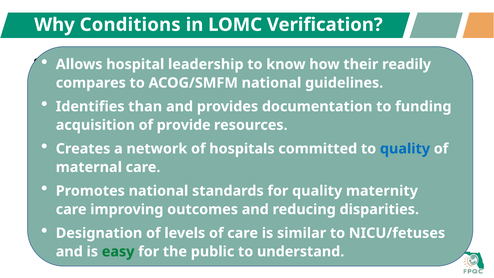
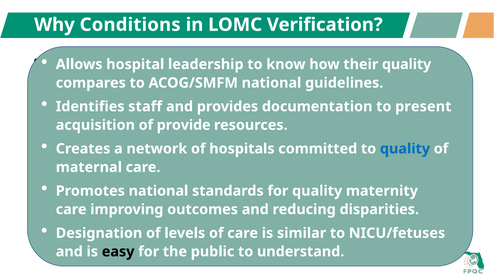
readily: readily -> quality (407, 64)
than: than -> staff (145, 106)
funding: funding -> present (423, 106)
easy colour: green -> black (118, 251)
